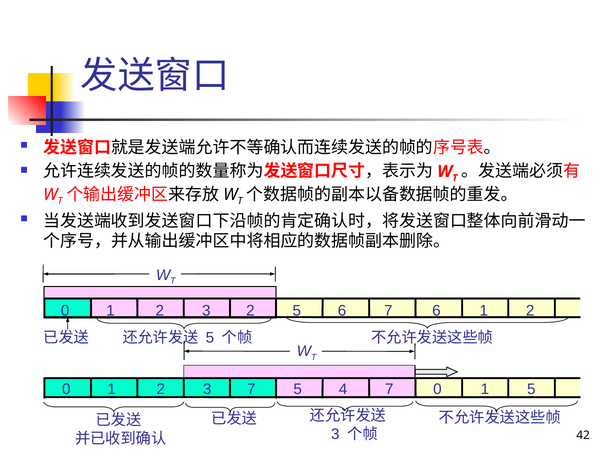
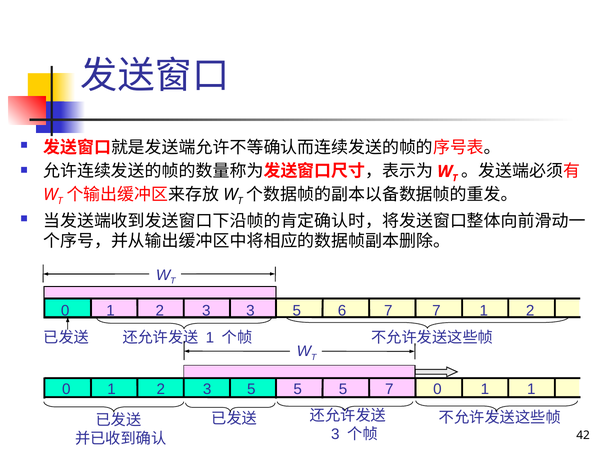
3 2: 2 -> 3 (250, 311)
7 6: 6 -> 7 (436, 311)
5: 5 -> 1 (210, 337)
2 3 7: 7 -> 5 (251, 389)
4: 4 -> 5 (343, 389)
1 5: 5 -> 1 (531, 389)
